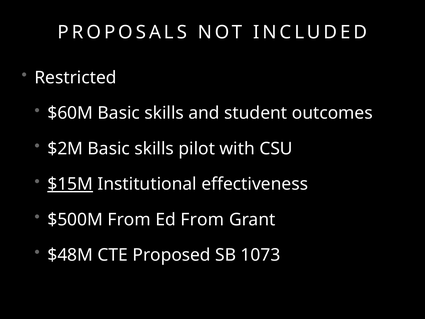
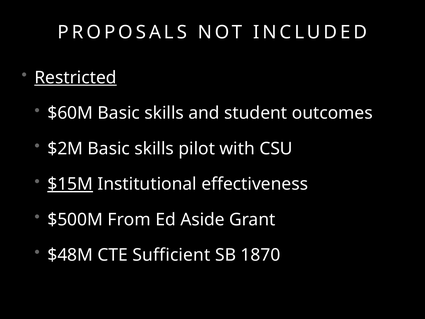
Restricted underline: none -> present (76, 78)
Ed From: From -> Aside (203, 219)
Proposed: Proposed -> Sufficient (172, 255)
1073: 1073 -> 1870 (261, 255)
